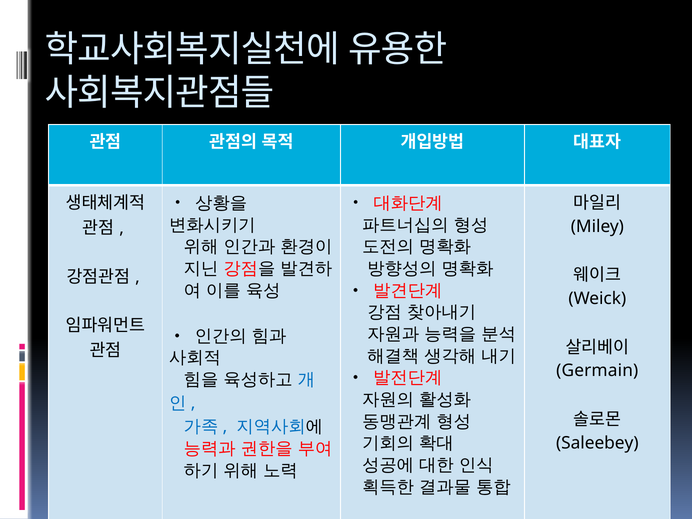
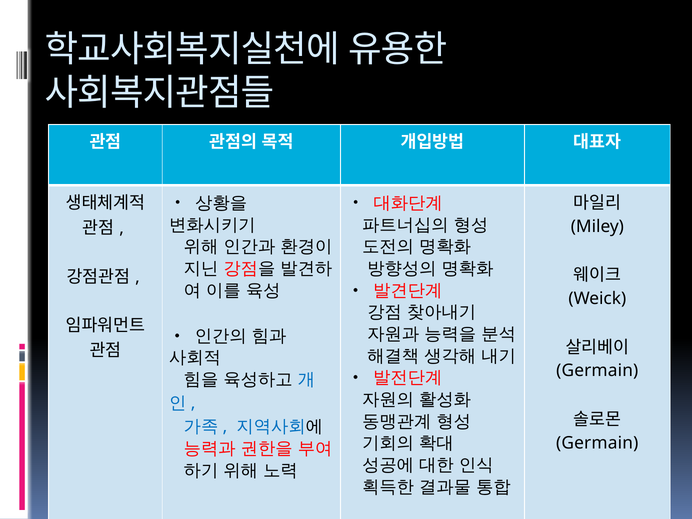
Saleebey: Saleebey -> Germain (597, 443)
